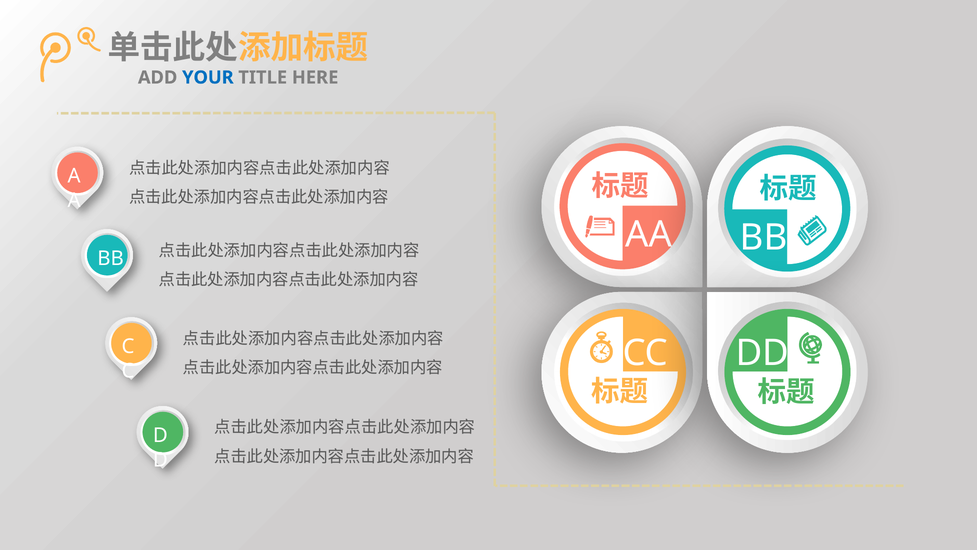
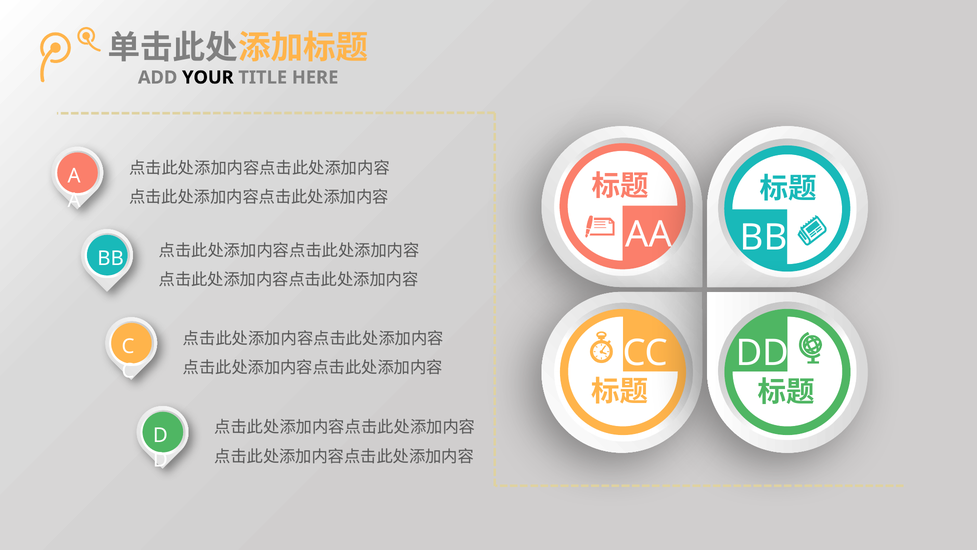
YOUR colour: blue -> black (208, 77)
